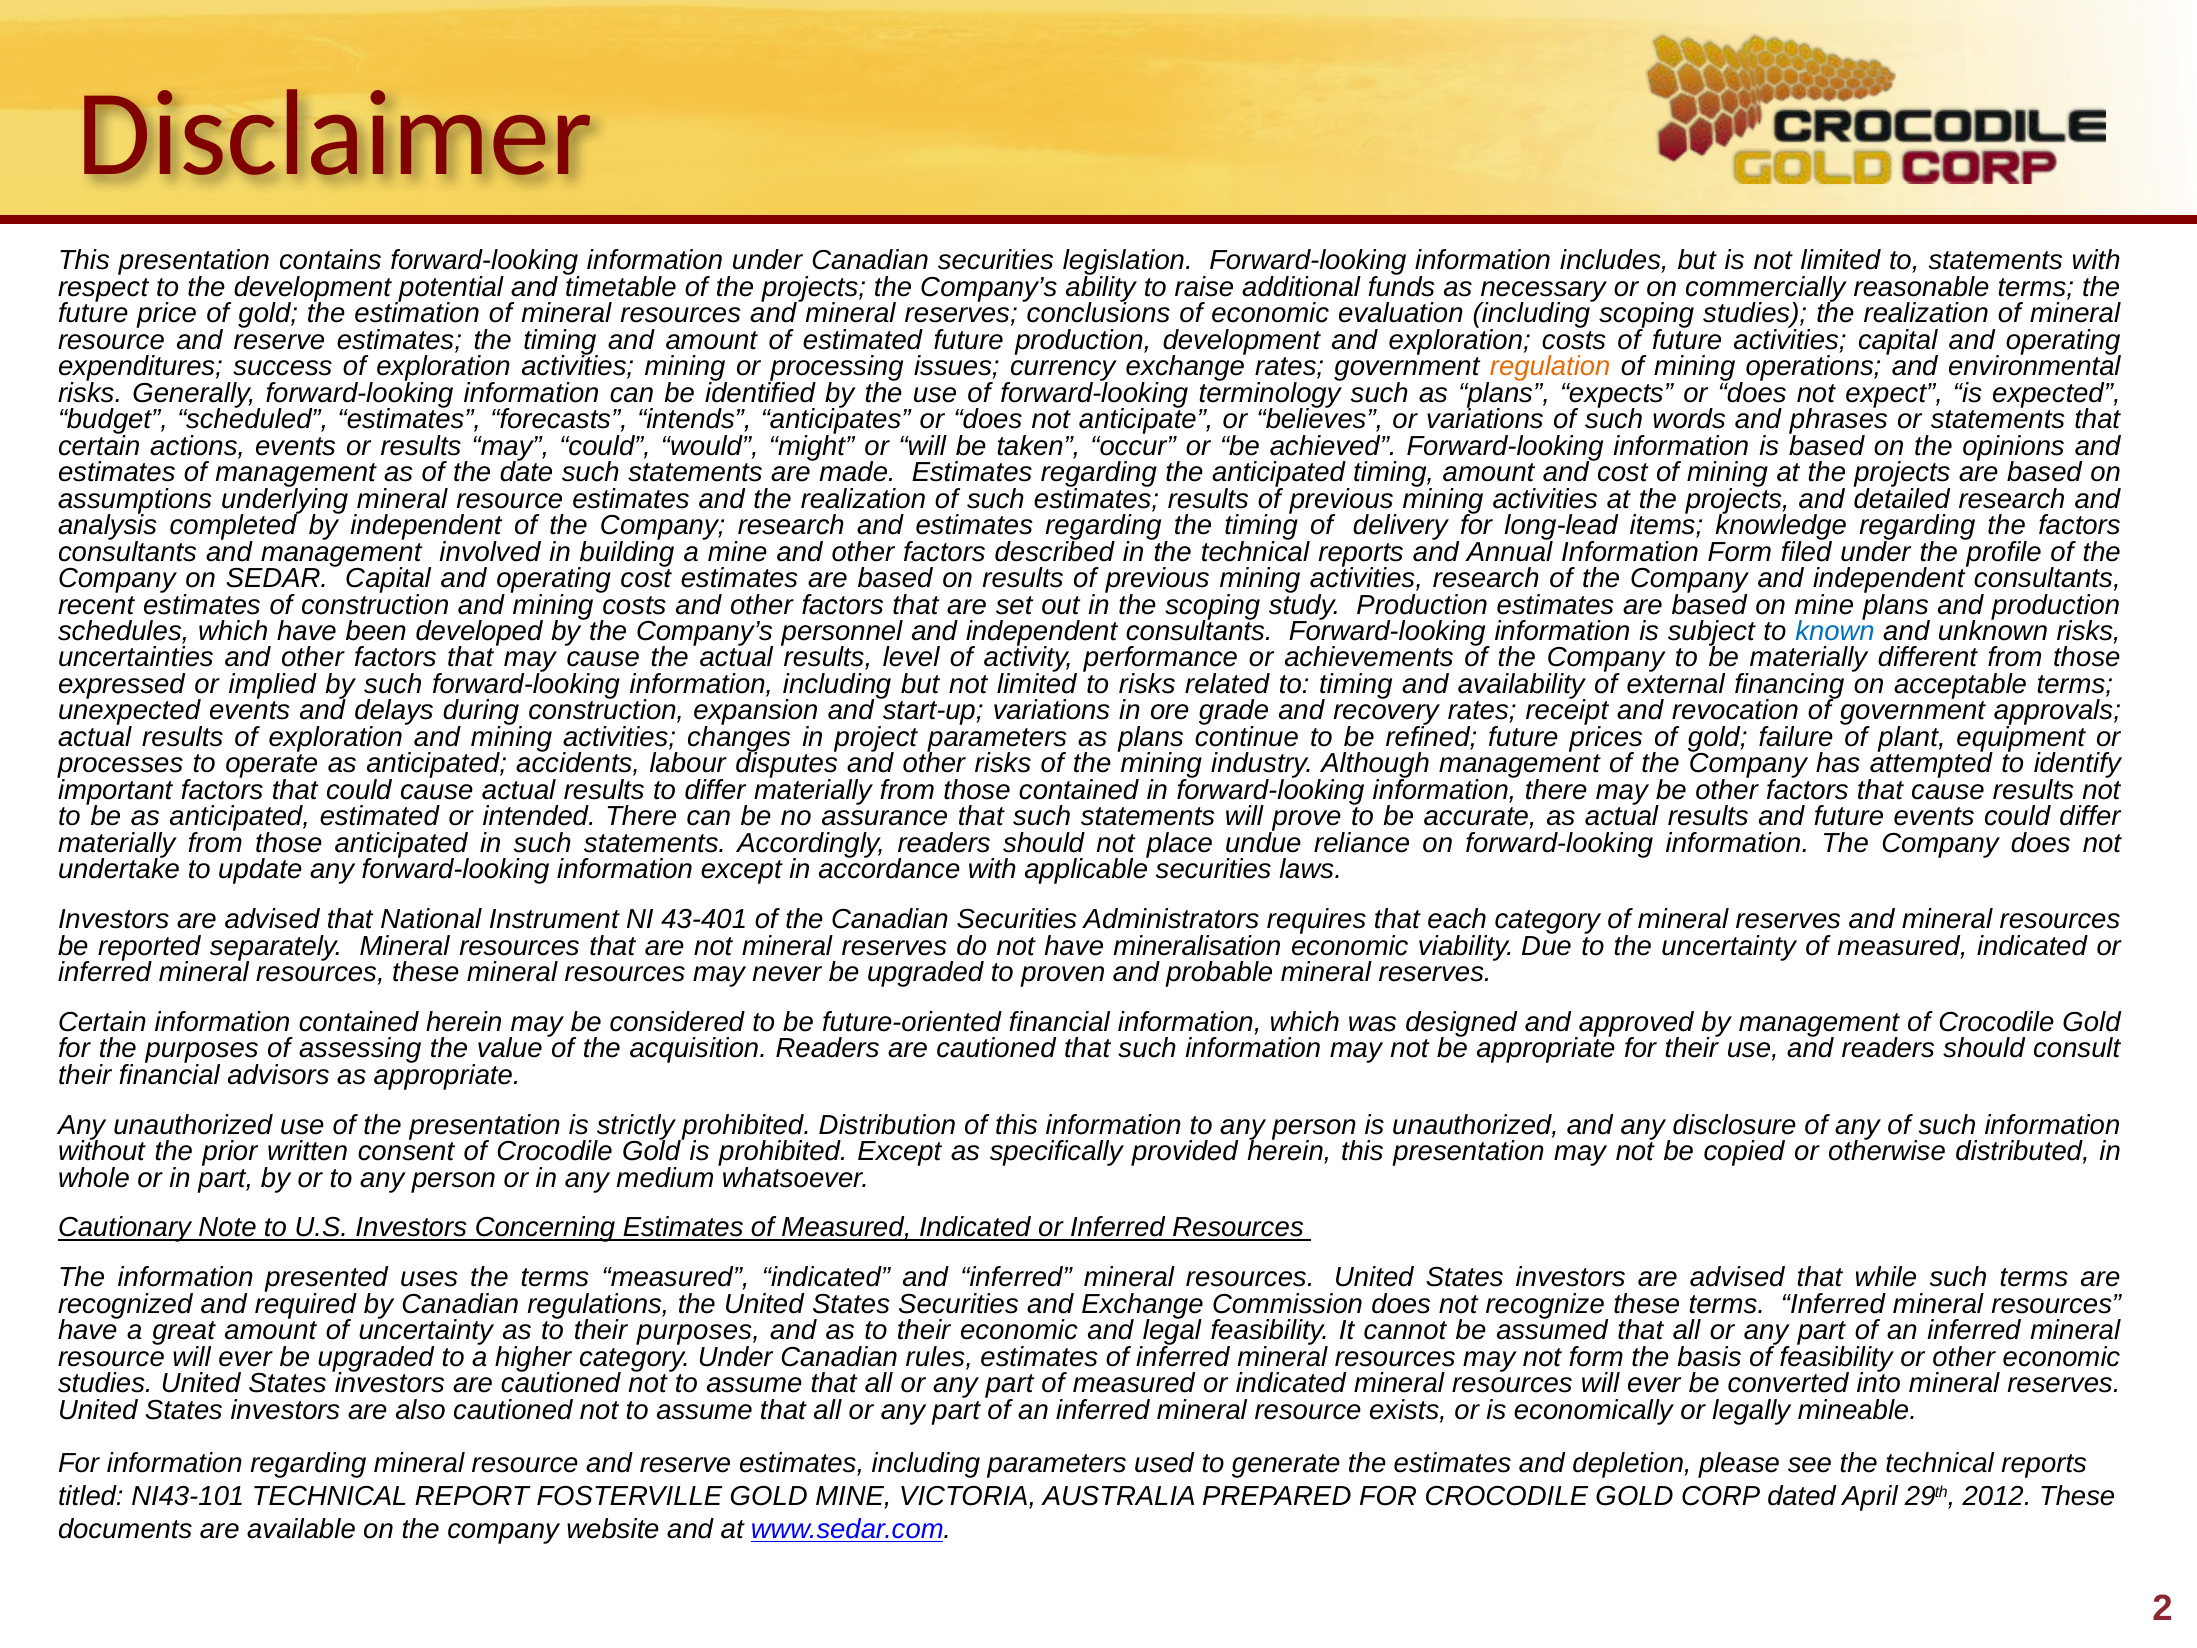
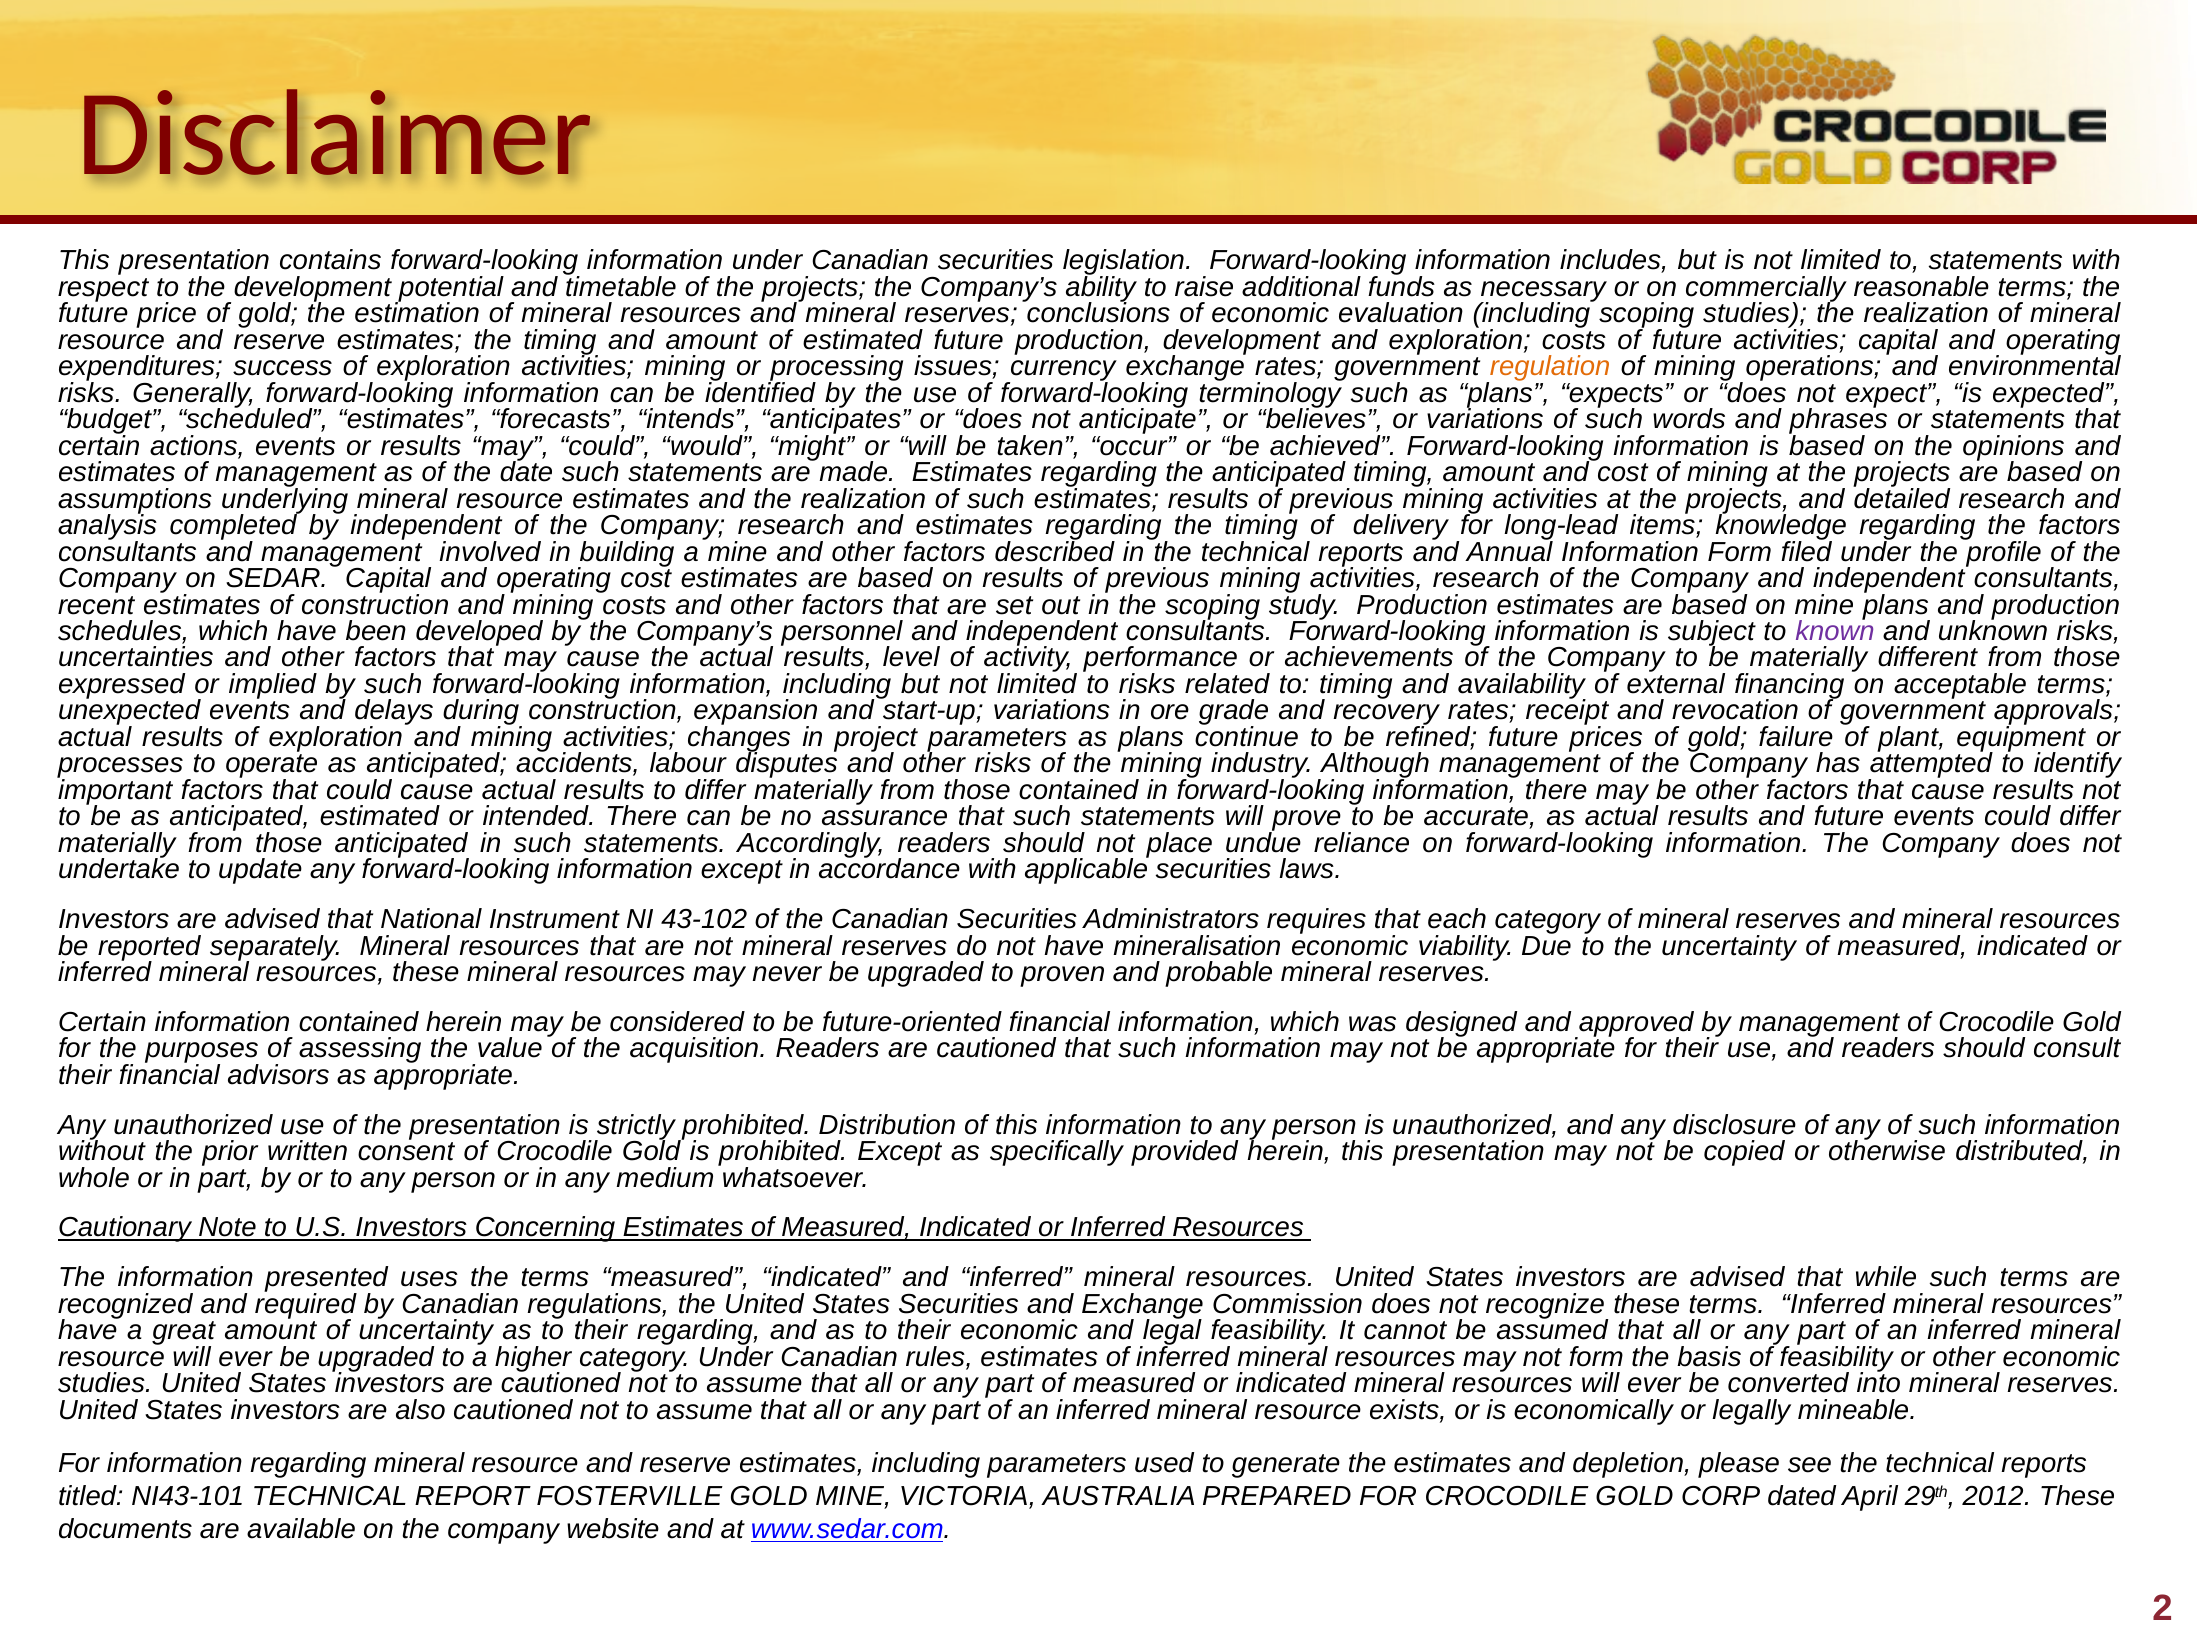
known colour: blue -> purple (1835, 631)
43-401: 43-401 -> 43-102 (704, 919)
their purposes: purposes -> regarding (699, 1330)
